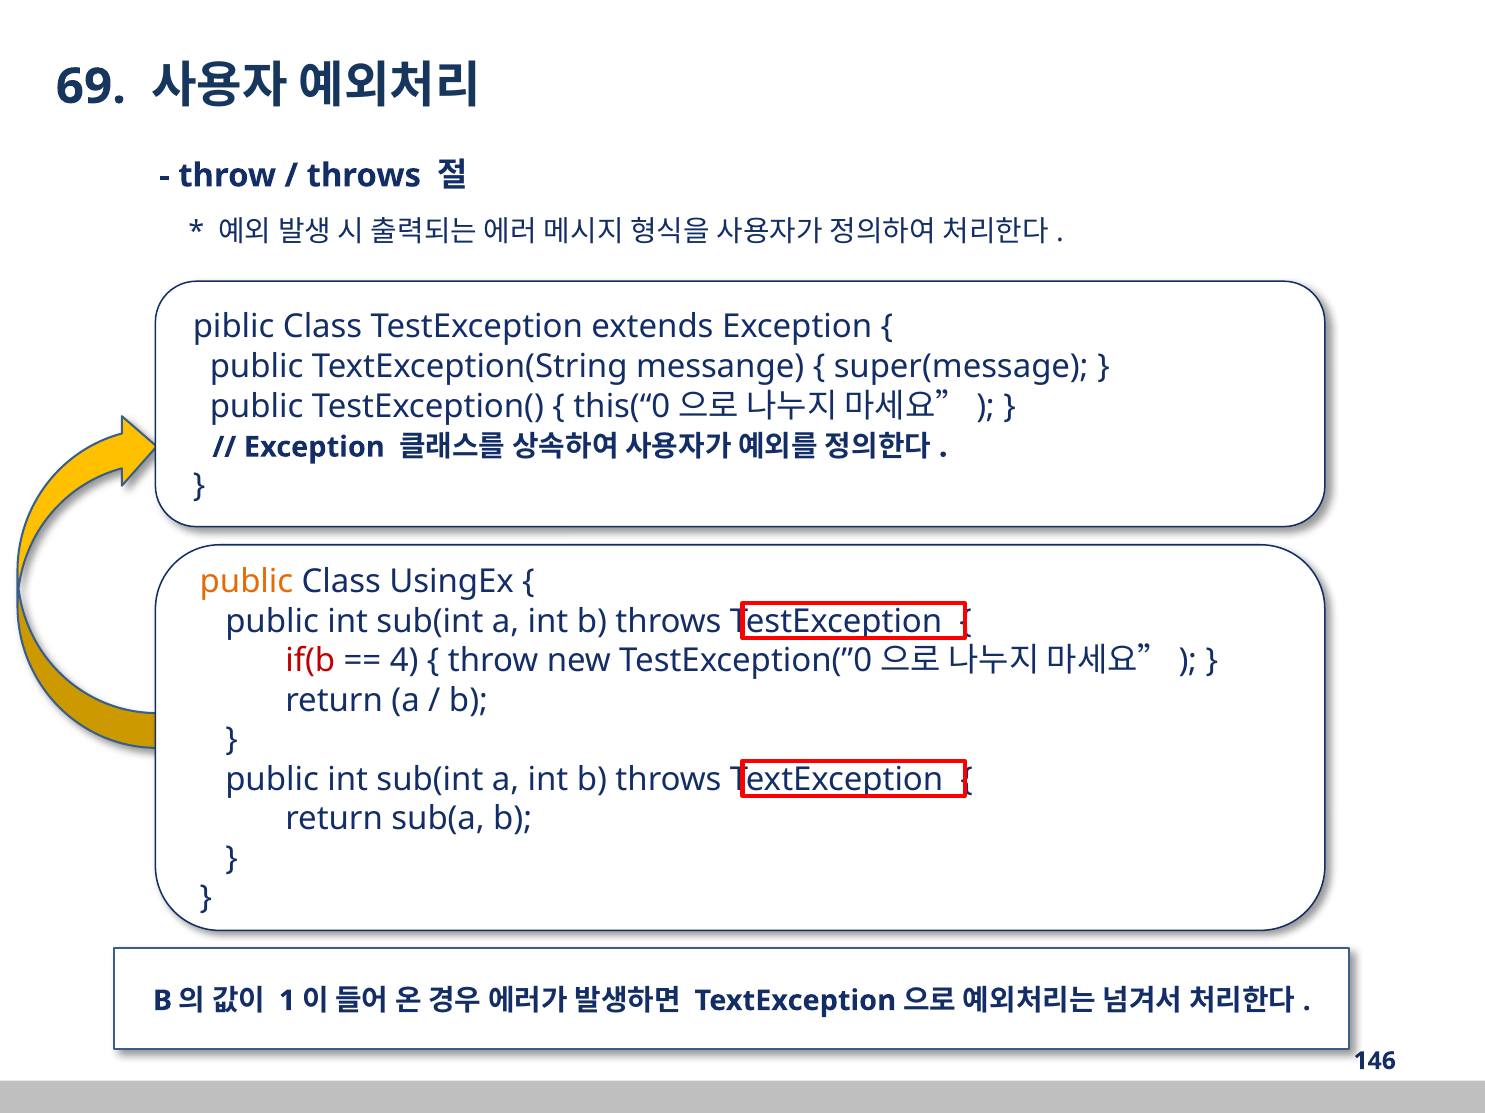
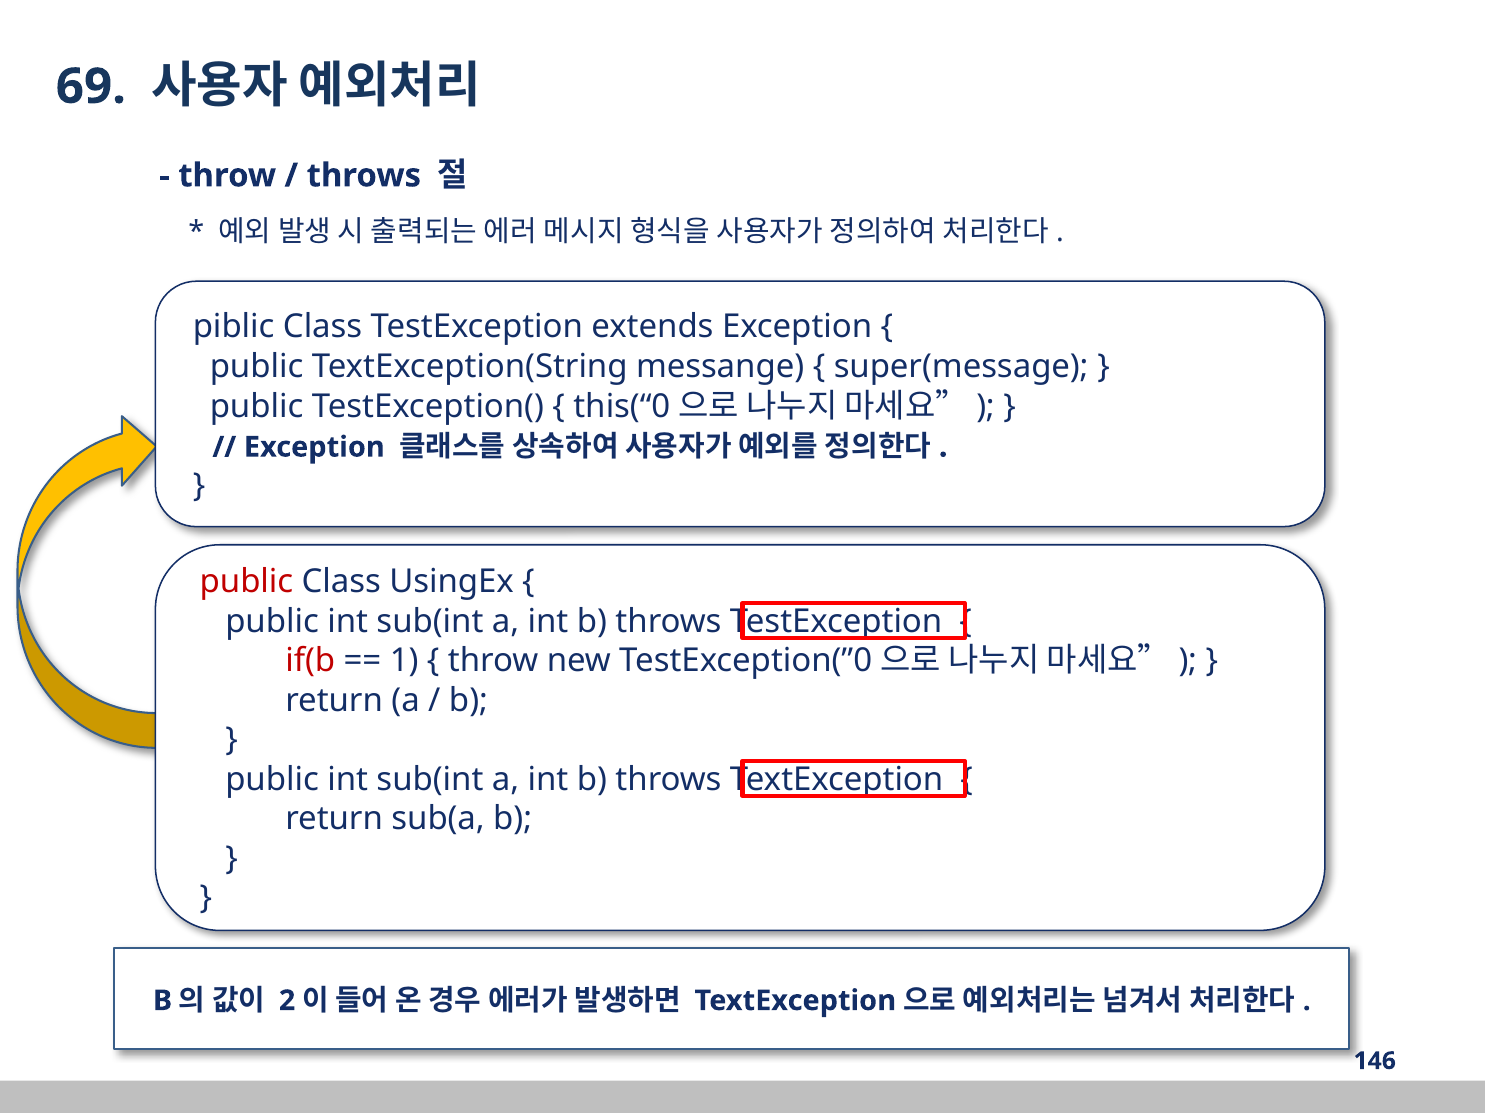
public colour: orange -> red (246, 582)
4: 4 -> 1 (404, 661)
1: 1 -> 2 (287, 1001)
